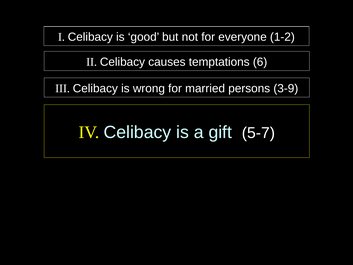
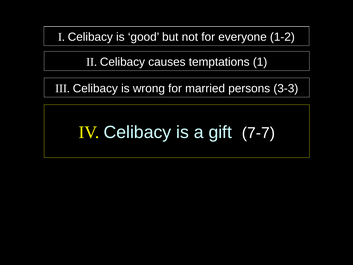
6: 6 -> 1 (260, 62)
3-9: 3-9 -> 3-3 (286, 88)
5-7: 5-7 -> 7-7 (258, 133)
